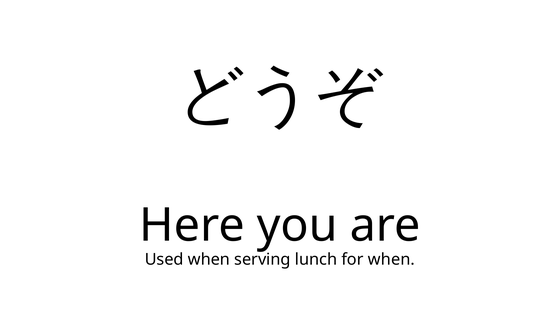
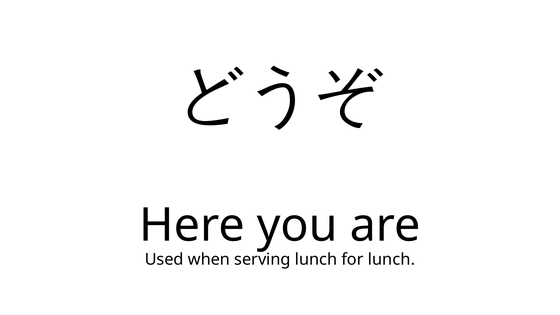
for when: when -> lunch (391, 259)
